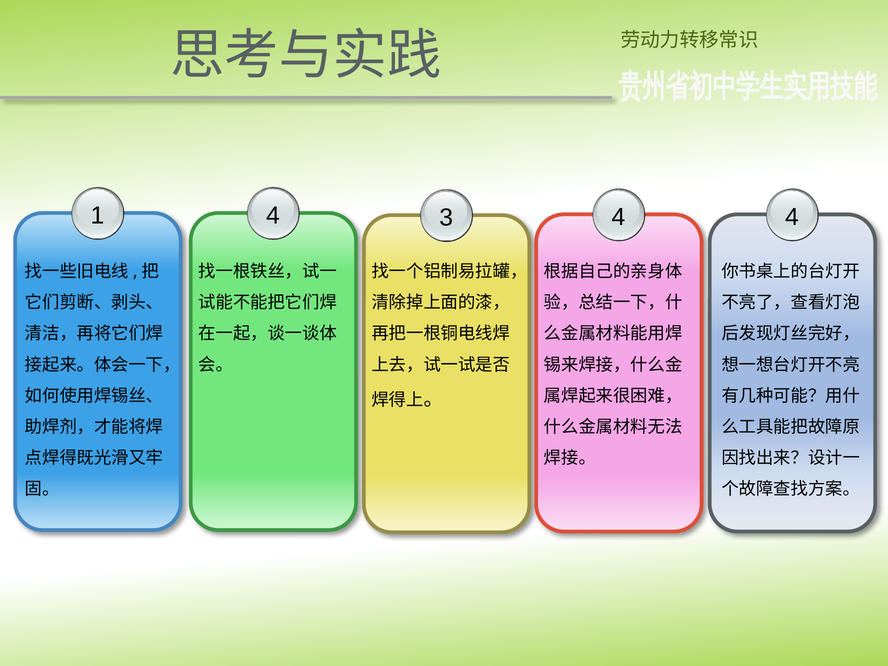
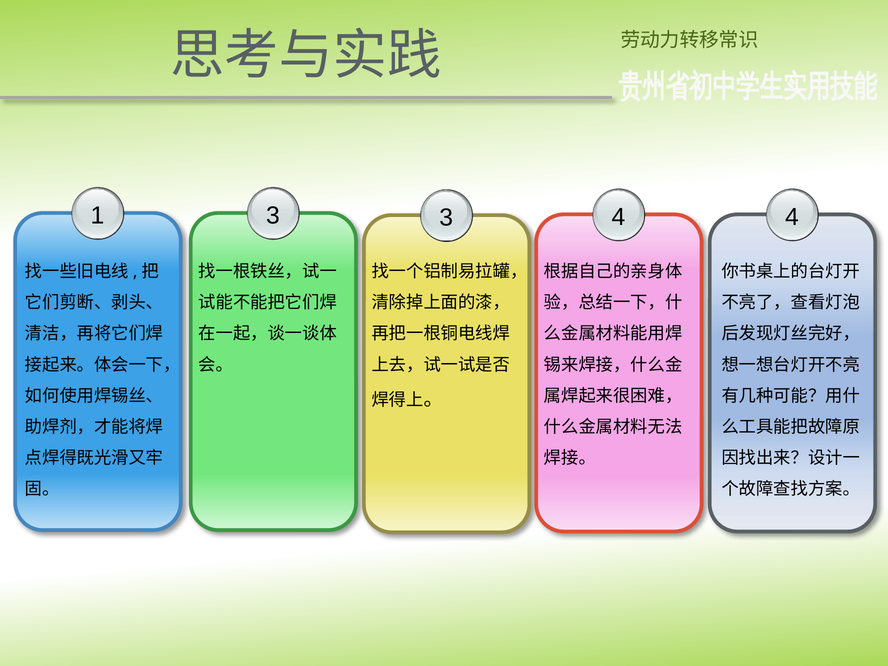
1 4: 4 -> 3 (273, 216)
